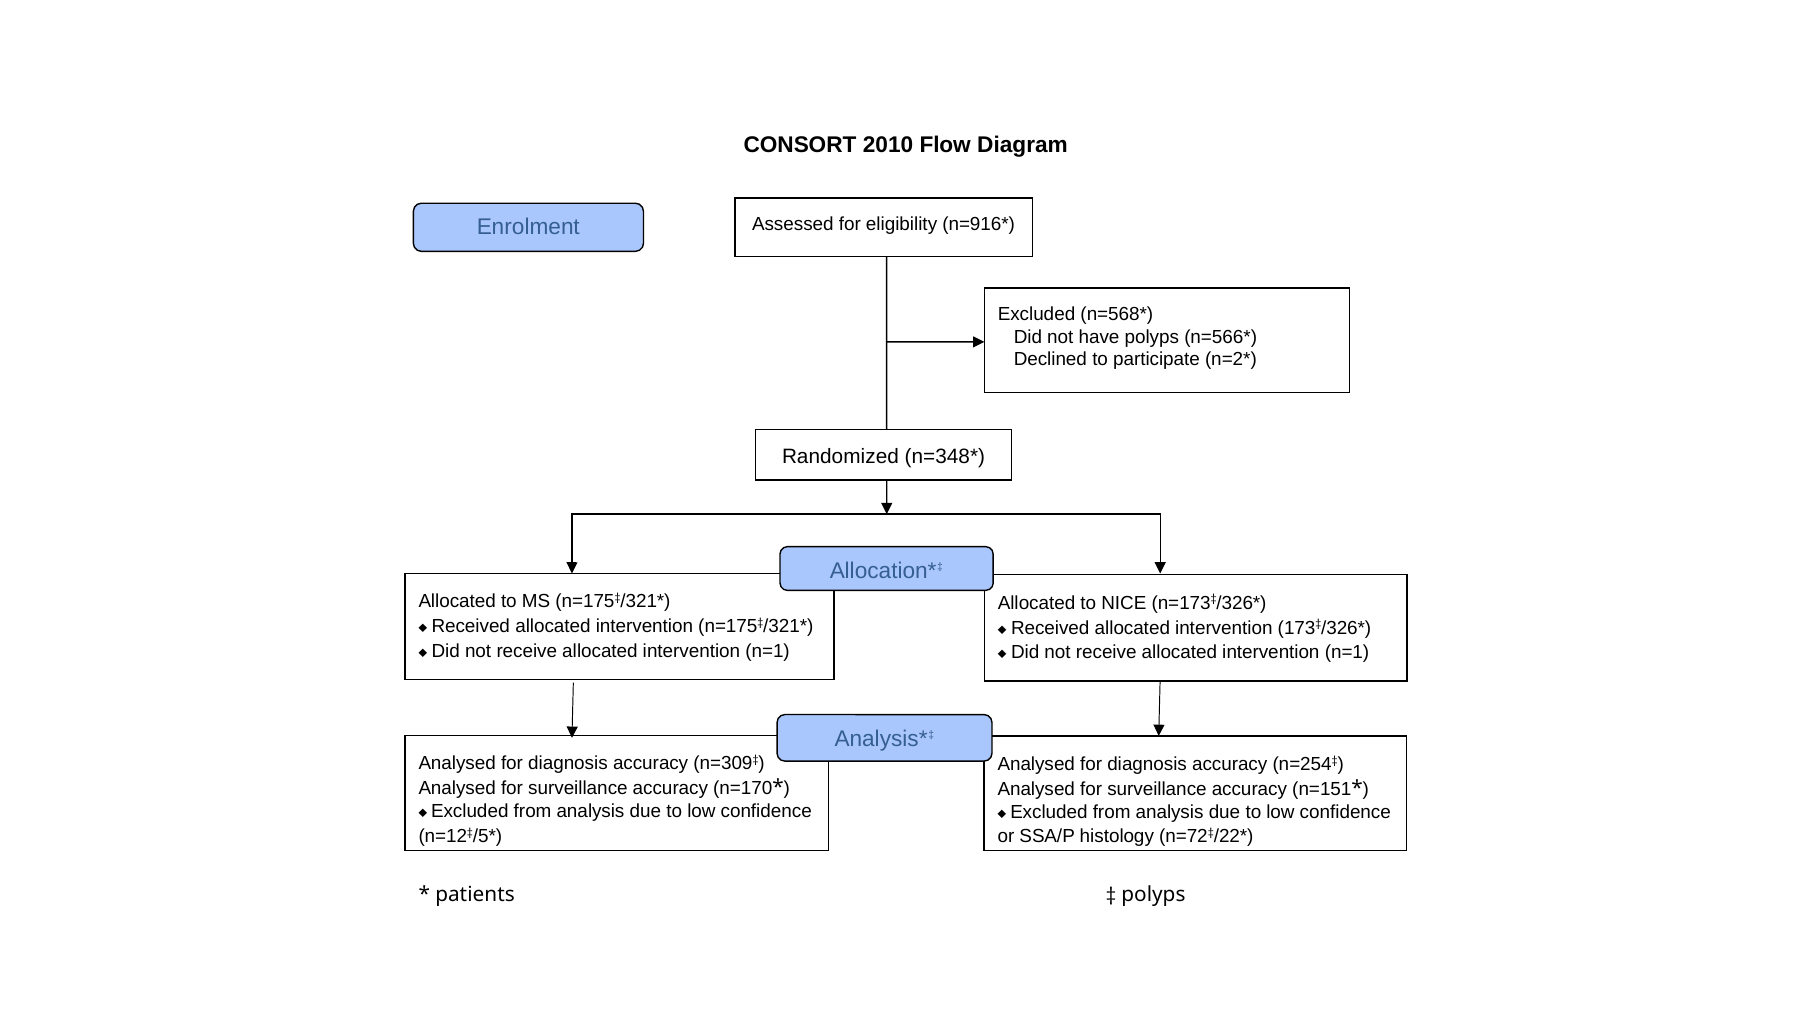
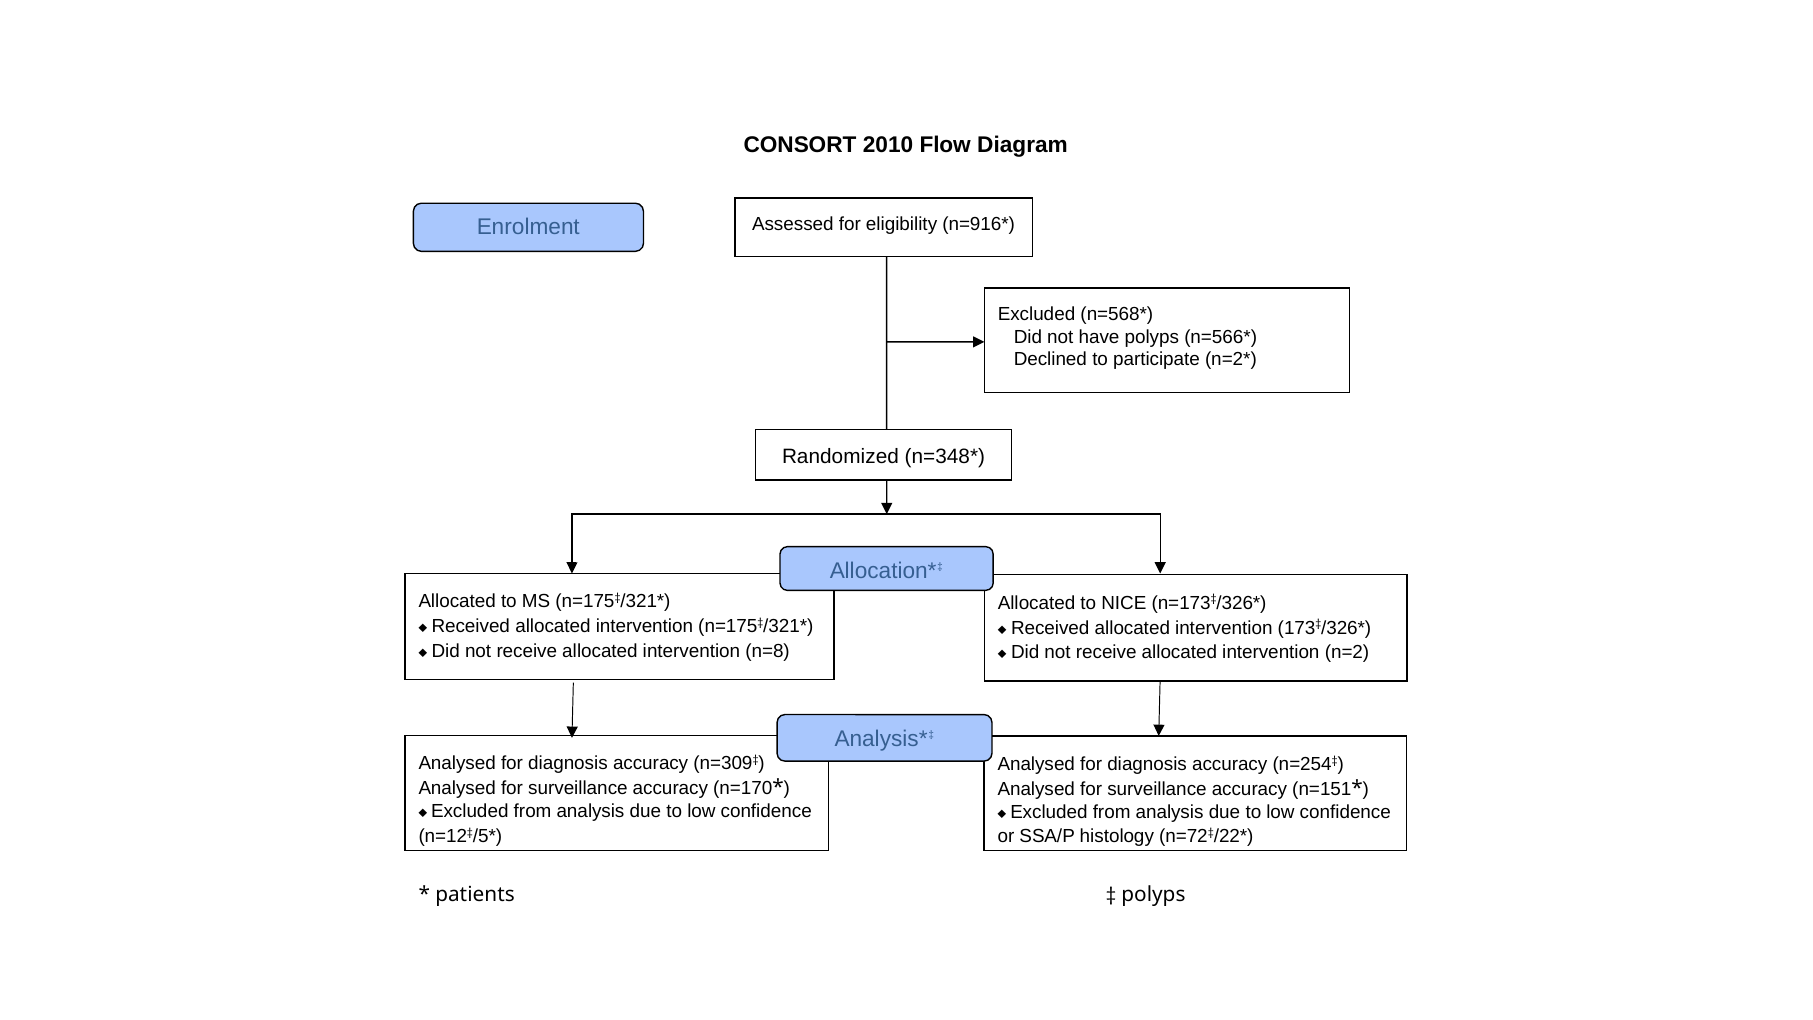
n=1: n=1 -> n=8 (768, 651)
n=1: n=1 -> n=2 (1347, 653)
